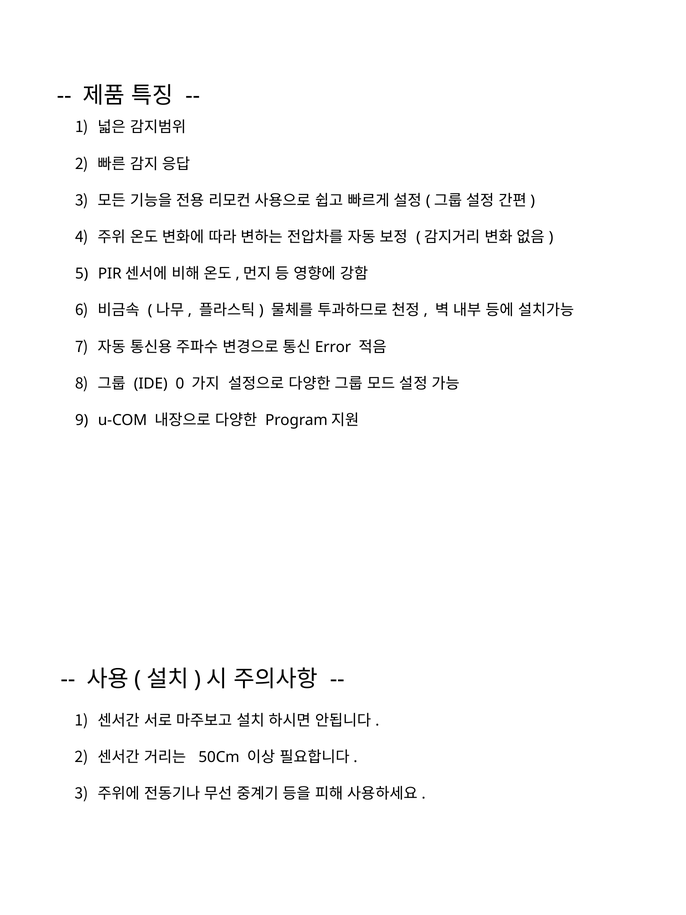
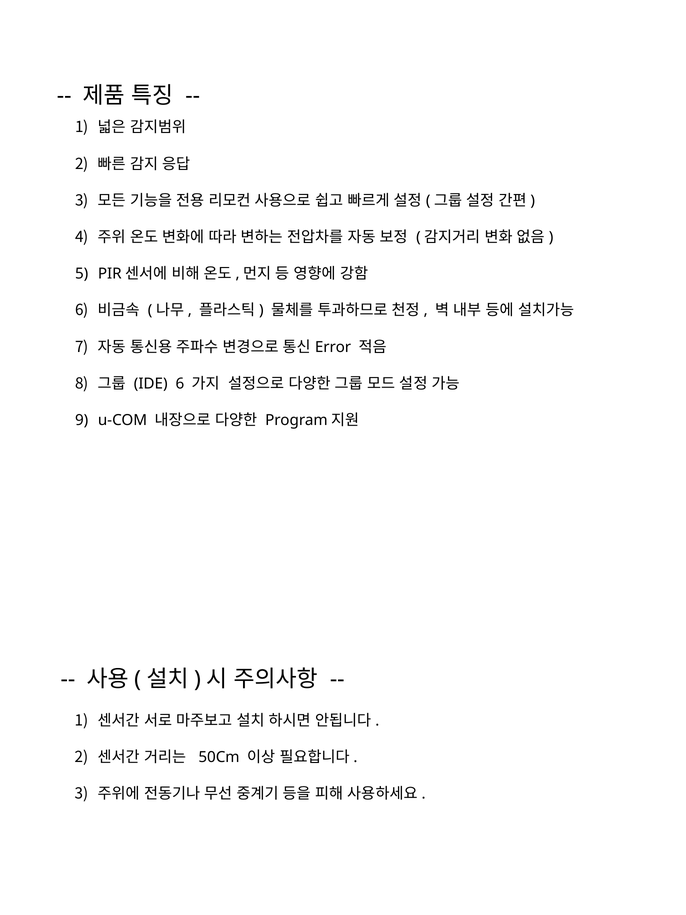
IDE 0: 0 -> 6 (180, 383)
